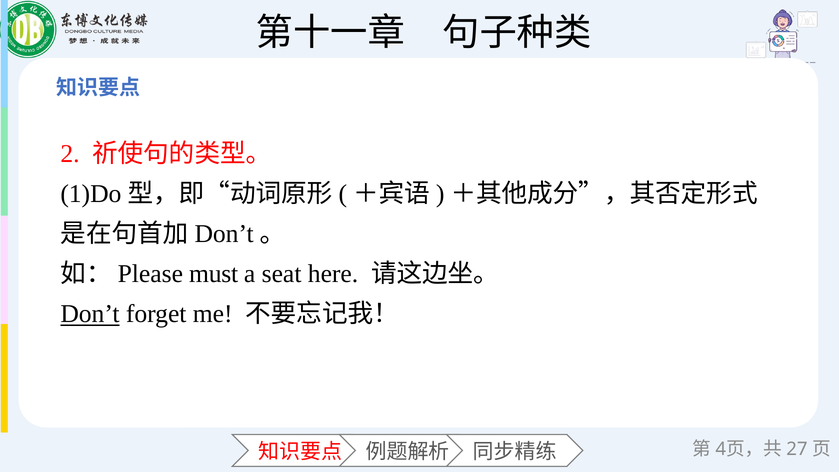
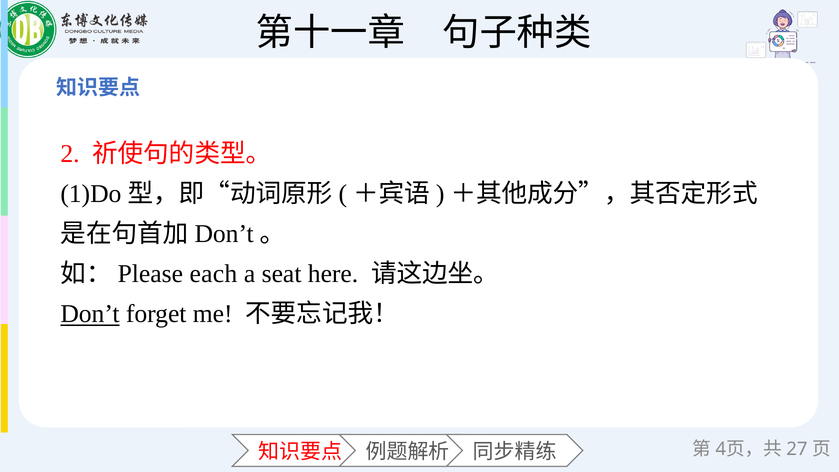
must: must -> each (213, 274)
